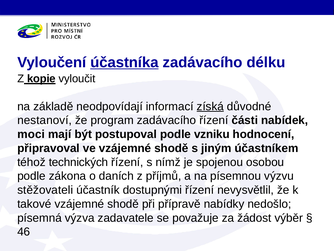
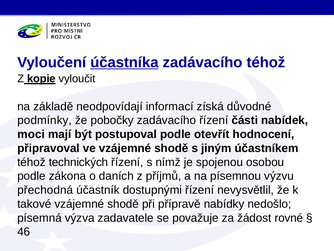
zadávacího délku: délku -> téhož (266, 62)
získá underline: present -> none (210, 106)
nestanoví: nestanoví -> podmínky (45, 120)
program: program -> pobočky (112, 120)
vzniku: vzniku -> otevřít (212, 134)
stěžovateli: stěžovateli -> přechodná (45, 190)
výběr: výběr -> rovné (289, 218)
